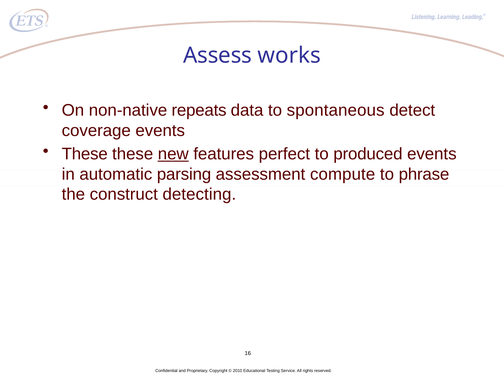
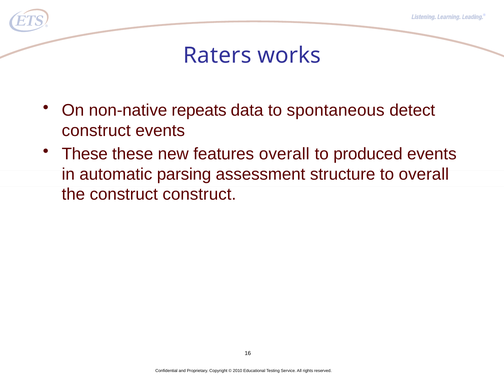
Assess: Assess -> Raters (217, 55)
coverage: coverage -> construct (96, 131)
new underline: present -> none (173, 154)
features perfect: perfect -> overall (284, 154)
compute: compute -> structure (343, 174)
to phrase: phrase -> overall (424, 174)
construct detecting: detecting -> construct (199, 194)
